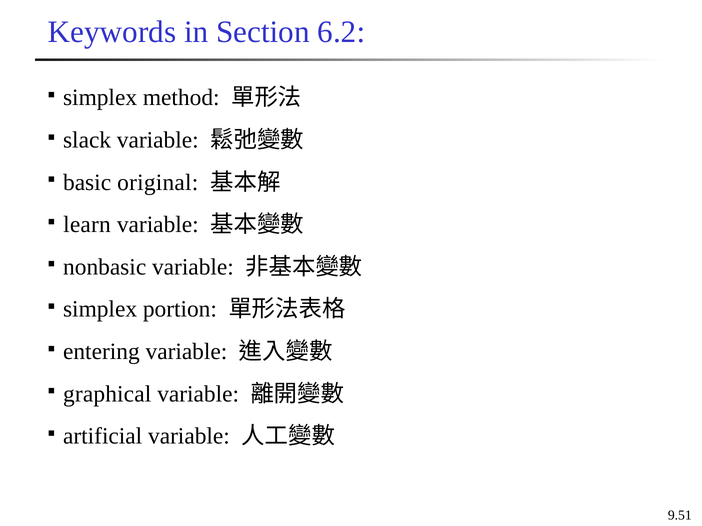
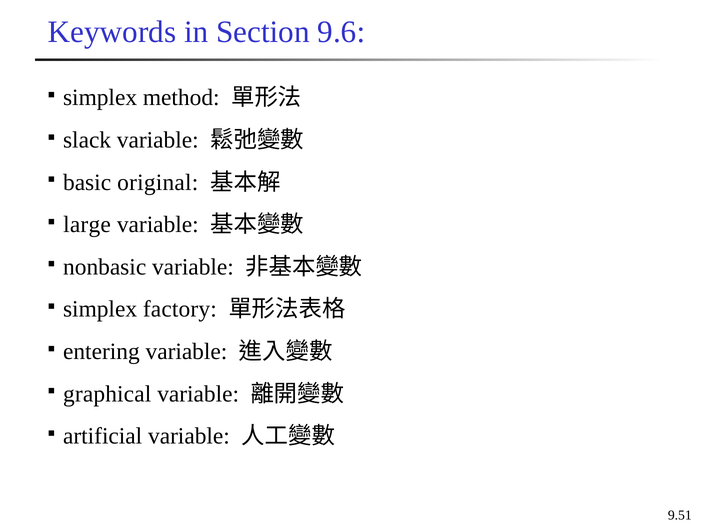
6.2: 6.2 -> 9.6 (341, 32)
learn: learn -> large (87, 225)
portion: portion -> factory (180, 310)
